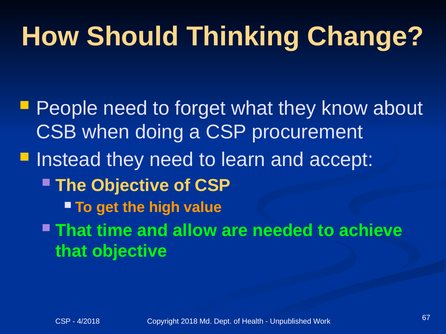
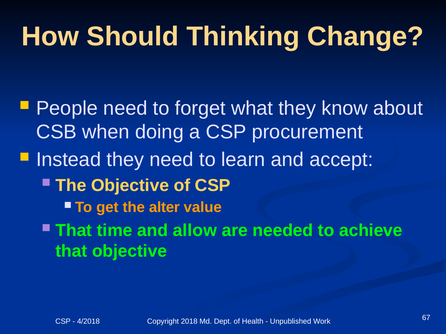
high: high -> alter (164, 208)
